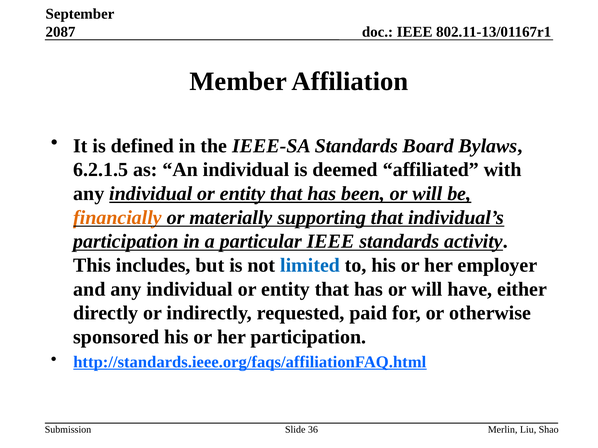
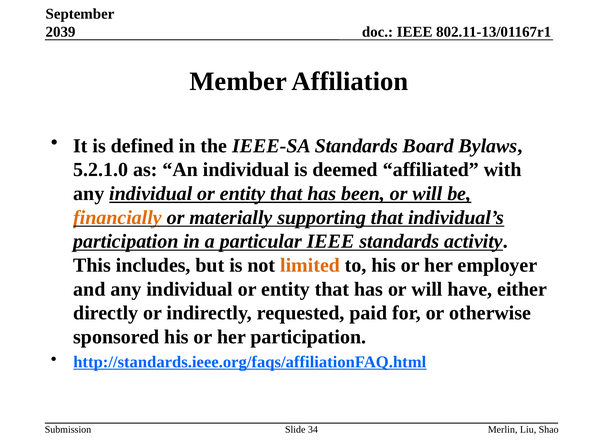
2087: 2087 -> 2039 (61, 32)
6.2.1.5: 6.2.1.5 -> 5.2.1.0 (101, 170)
limited colour: blue -> orange (310, 266)
36: 36 -> 34 (313, 430)
